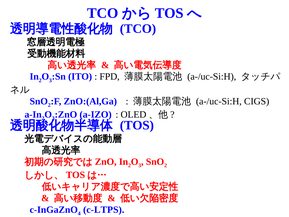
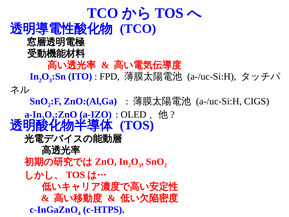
c-LTPS: c-LTPS -> c-HTPS (104, 209)
